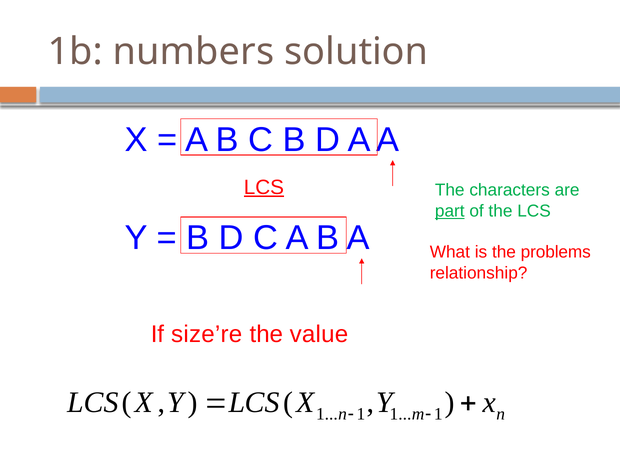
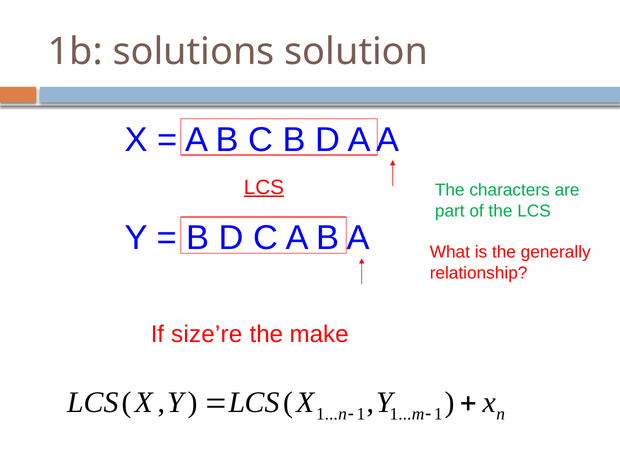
numbers: numbers -> solutions (194, 52)
part underline: present -> none (450, 211)
problems: problems -> generally (556, 252)
value: value -> make (319, 334)
